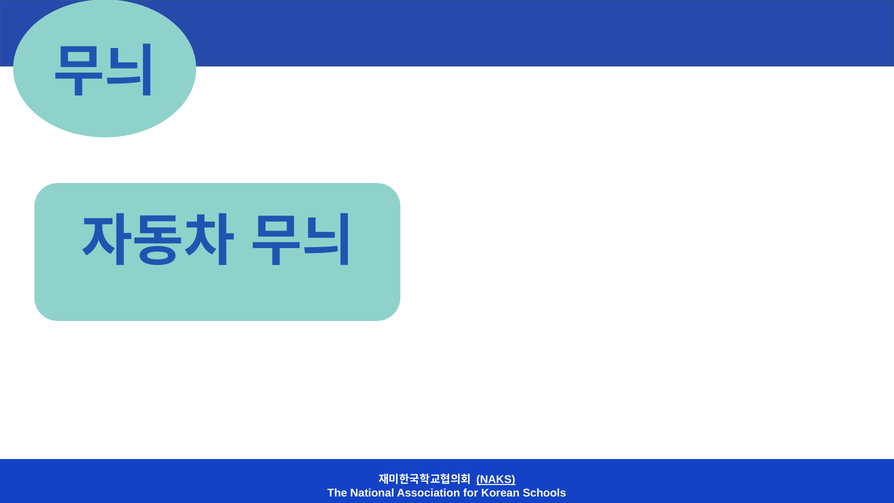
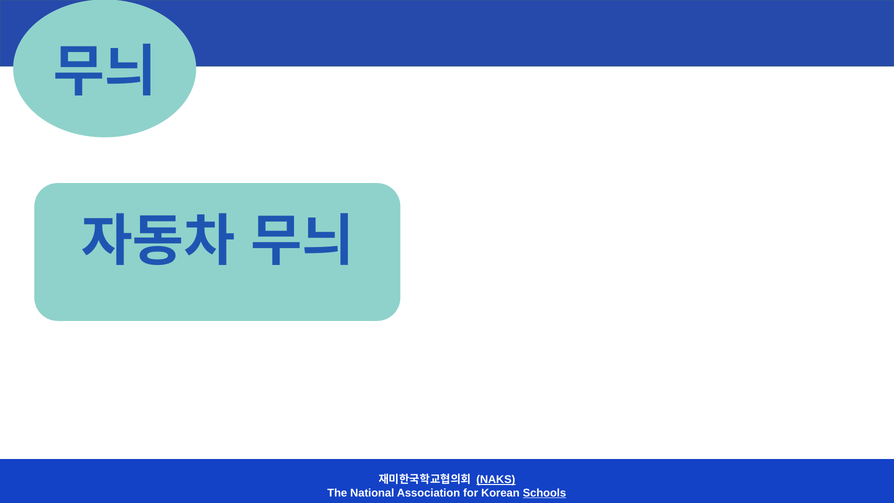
Schools underline: none -> present (544, 493)
